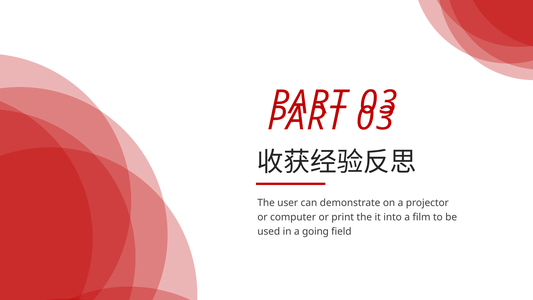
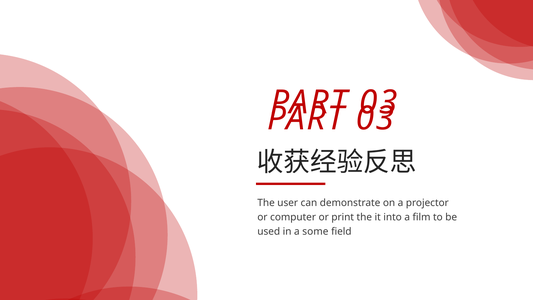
going: going -> some (315, 232)
